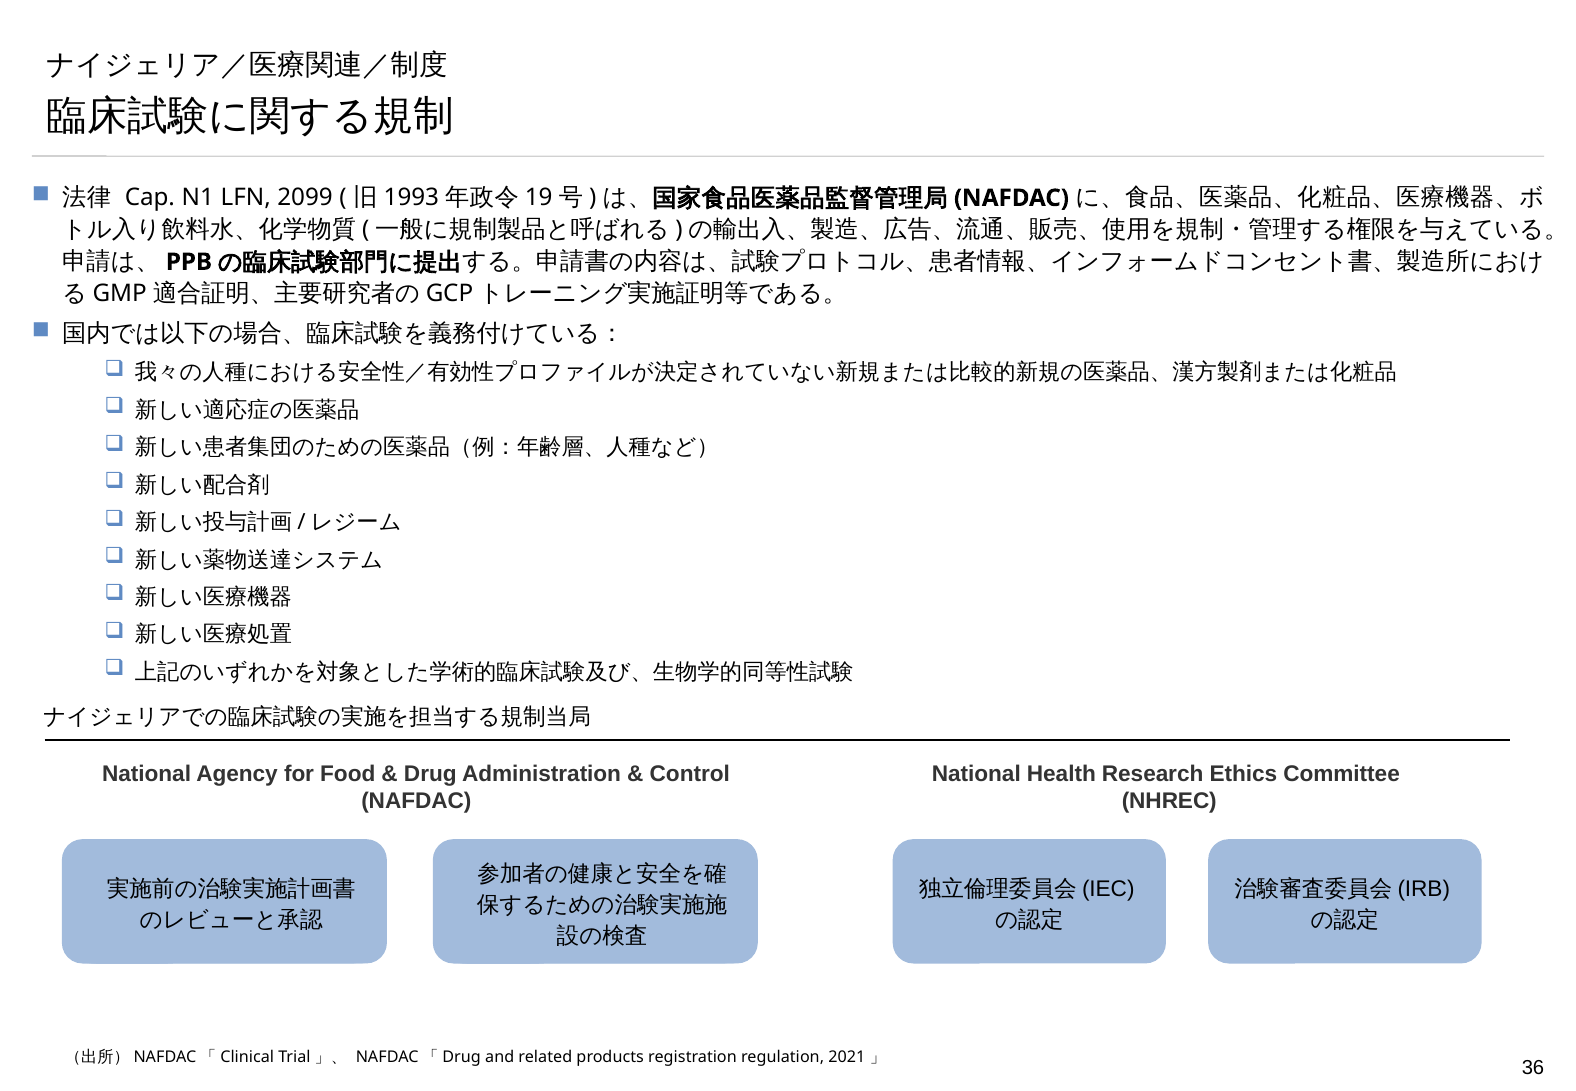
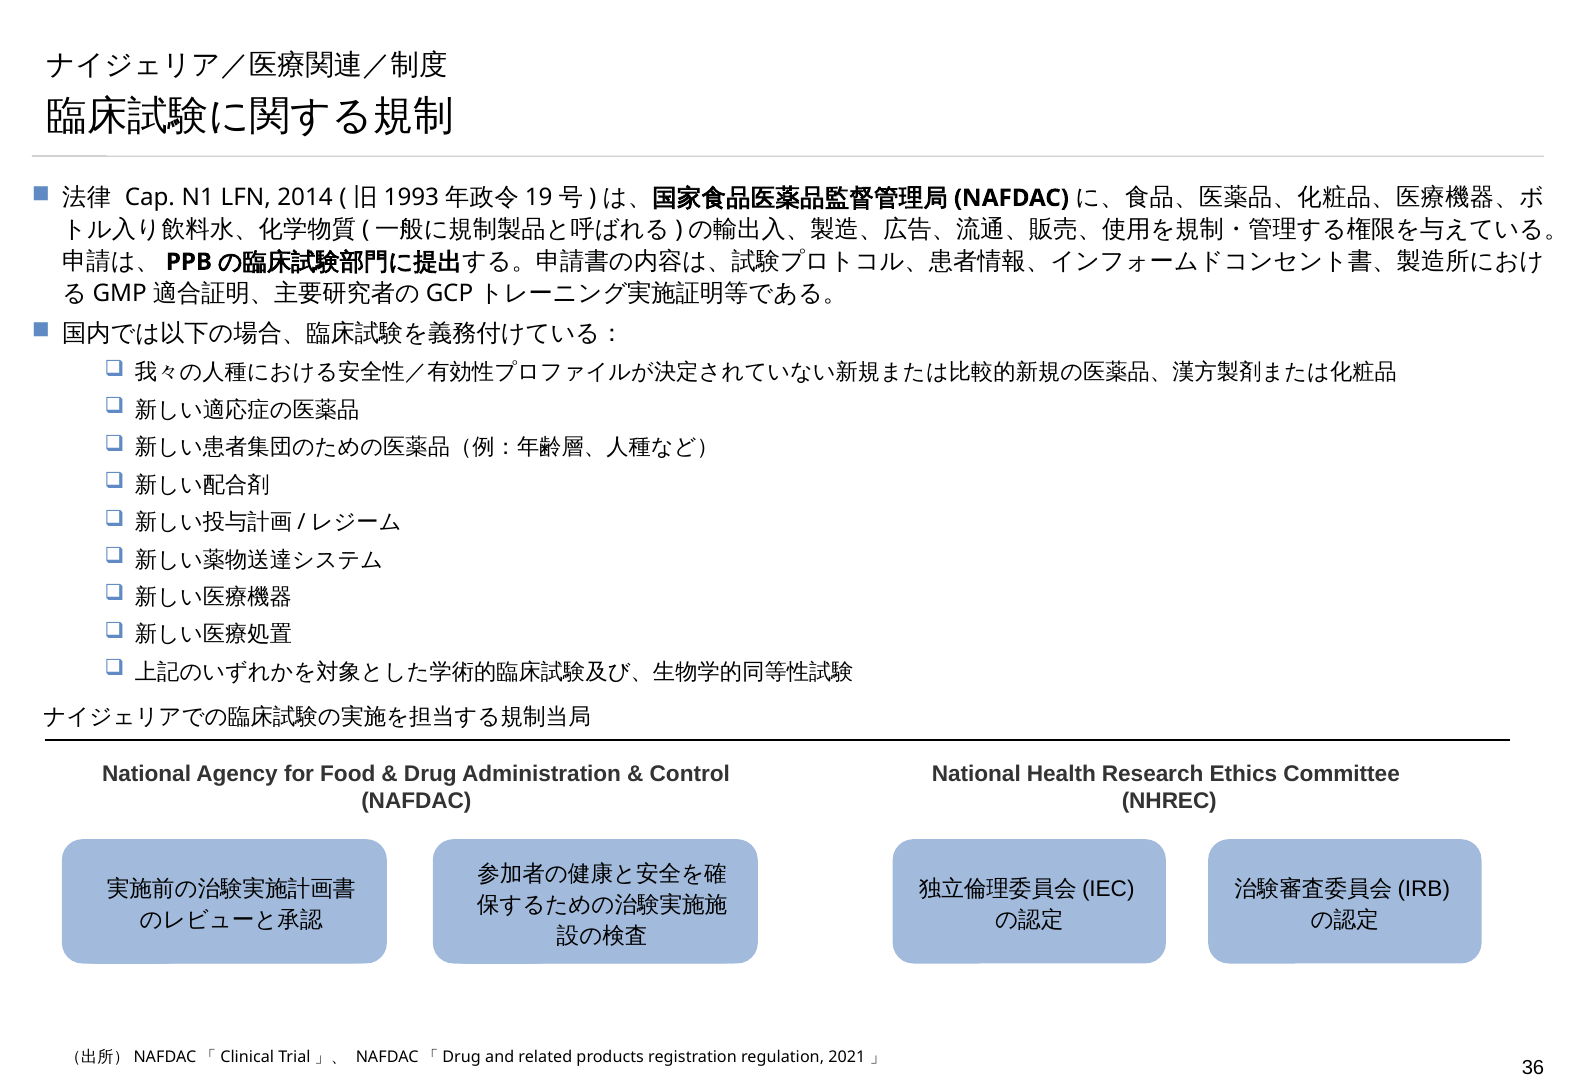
2099: 2099 -> 2014 (305, 198)
